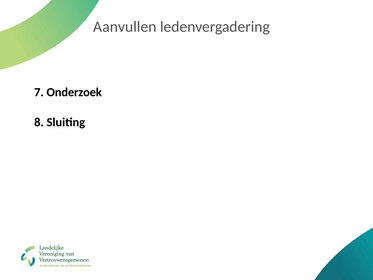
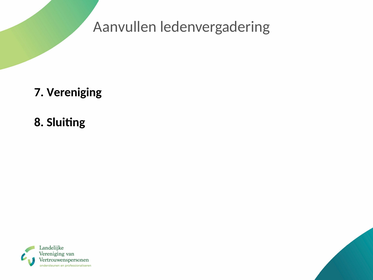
Onderzoek: Onderzoek -> Vereniging (74, 92)
